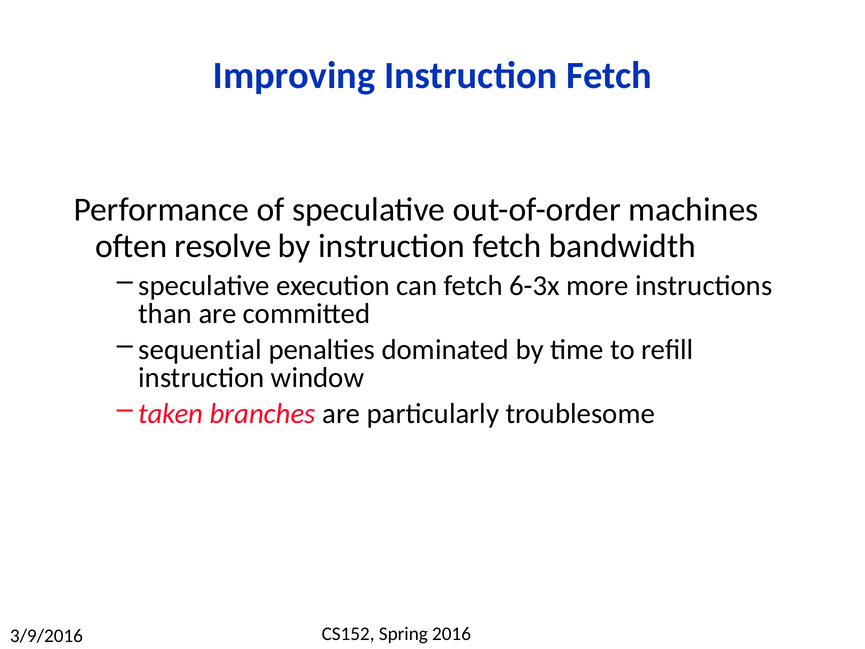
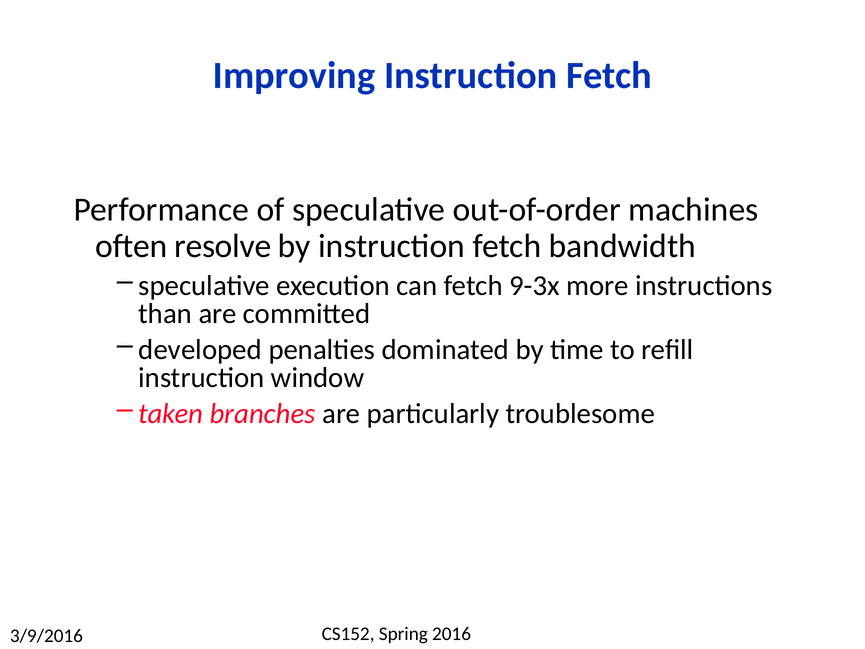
6-3x: 6-3x -> 9-3x (534, 286)
sequential: sequential -> developed (200, 350)
